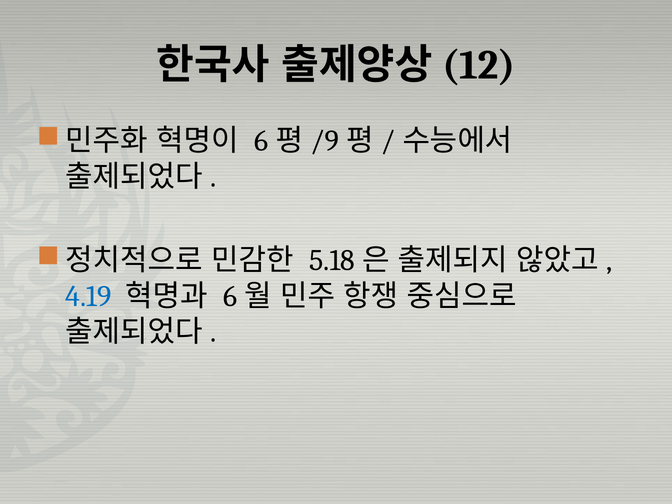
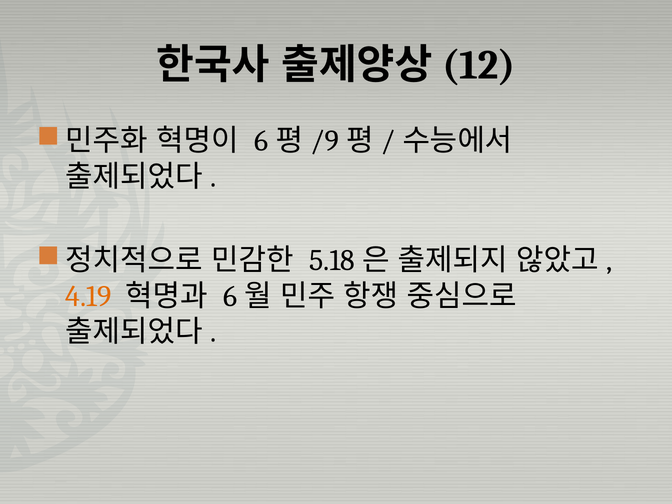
4.19 colour: blue -> orange (88, 296)
